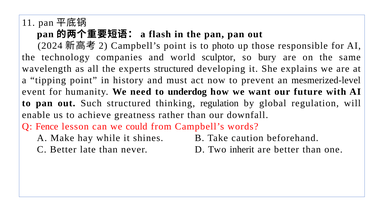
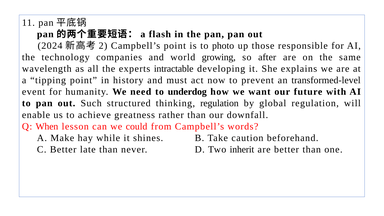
sculptor: sculptor -> growing (219, 57)
bury: bury -> after (267, 57)
experts structured: structured -> intractable (174, 69)
mesmerized-level: mesmerized-level -> transformed-level (326, 80)
Fence: Fence -> When (47, 126)
